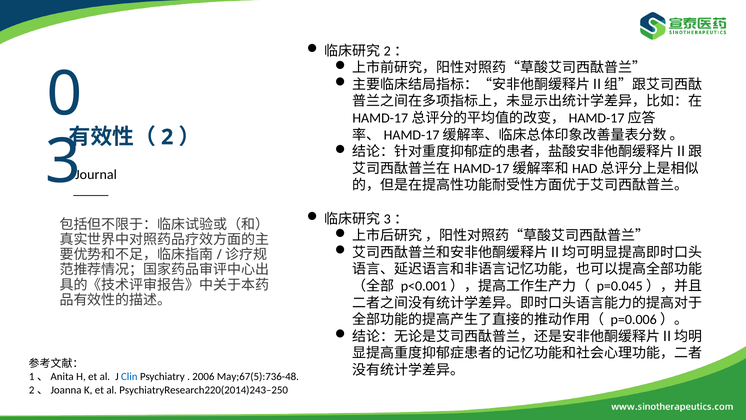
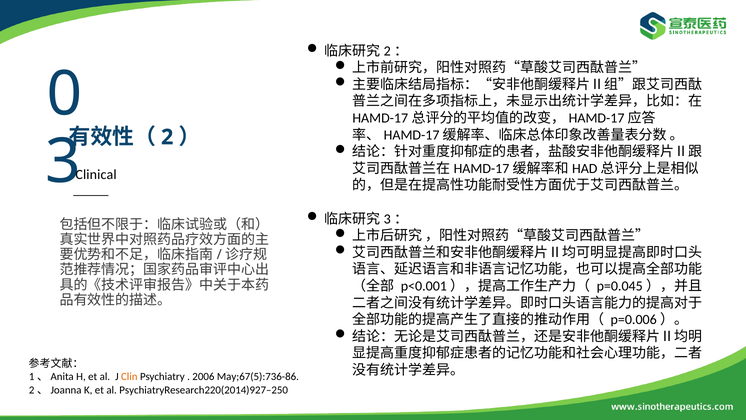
Journal: Journal -> Clinical (96, 174)
Clin colour: blue -> orange (129, 377)
May;67(5):736-48: May;67(5):736-48 -> May;67(5):736-86 (258, 377)
PsychiatryResearch220(2014)243–250: PsychiatryResearch220(2014)243–250 -> PsychiatryResearch220(2014)927–250 (204, 390)
